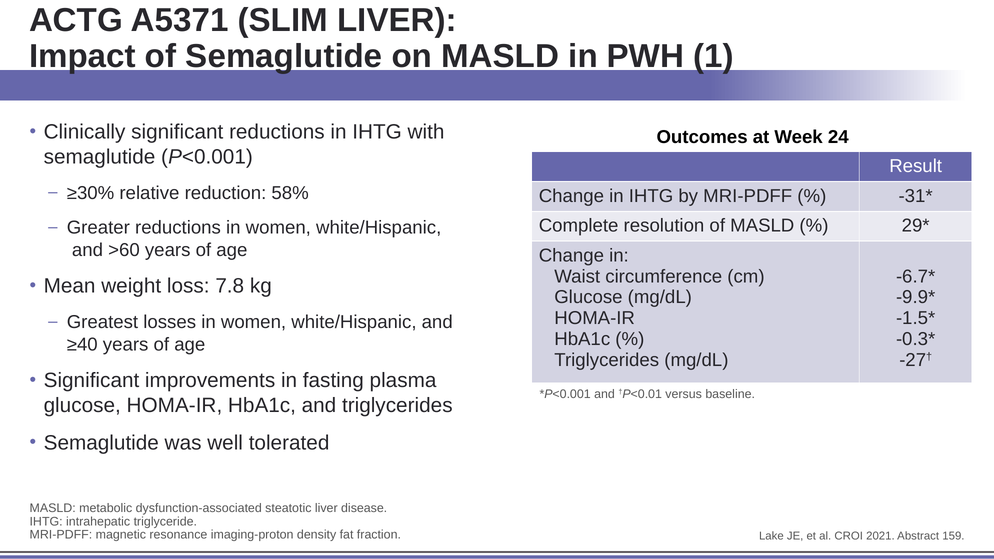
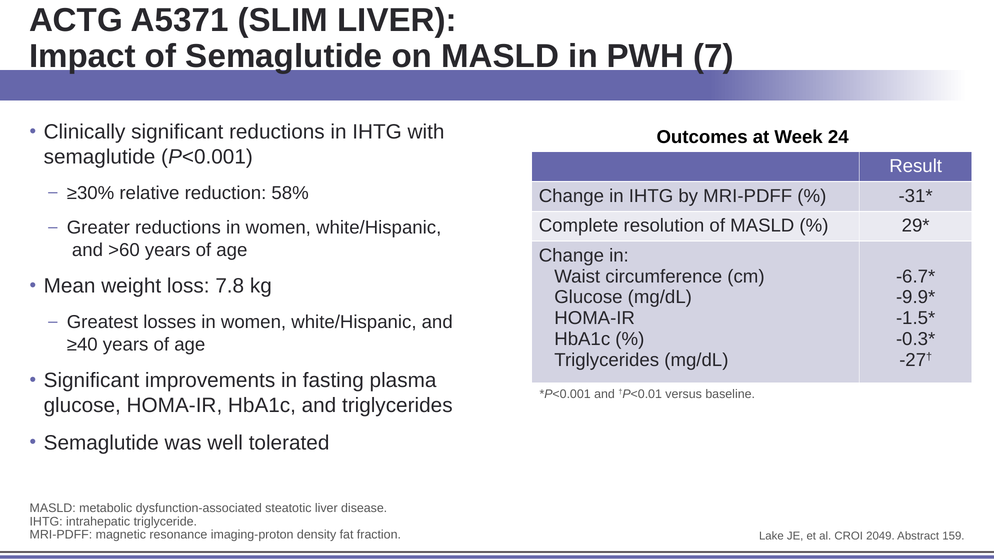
1: 1 -> 7 (714, 56)
2021: 2021 -> 2049 (880, 536)
